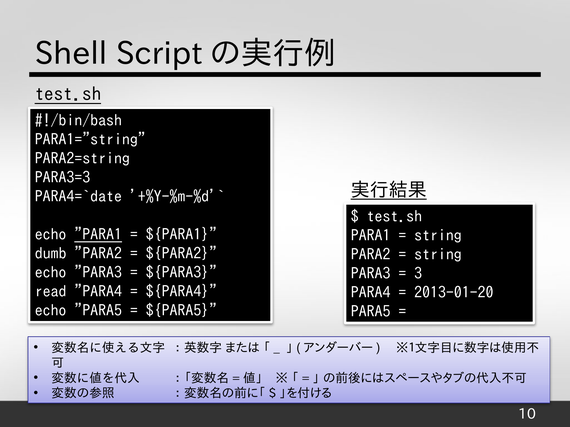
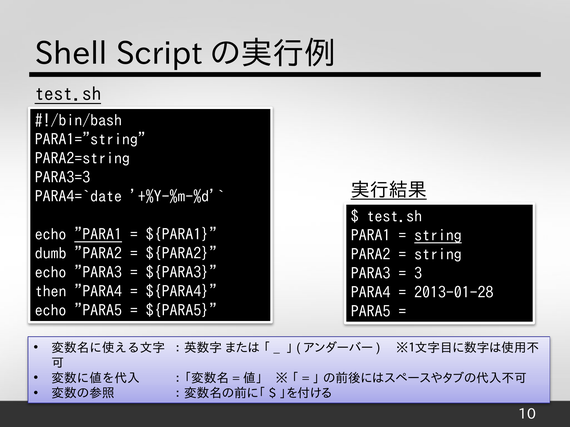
string underline: none -> present (438, 236)
read: read -> then (51, 292)
2013-01-20: 2013-01-20 -> 2013-01-28 (454, 293)
